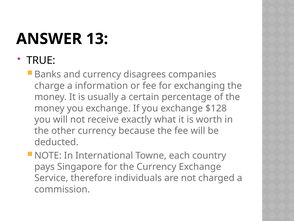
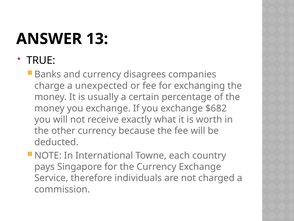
information: information -> unexpected (101, 86)
$128: $128 -> $682 (216, 108)
